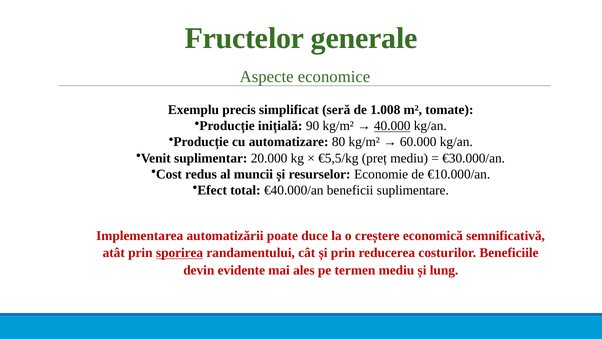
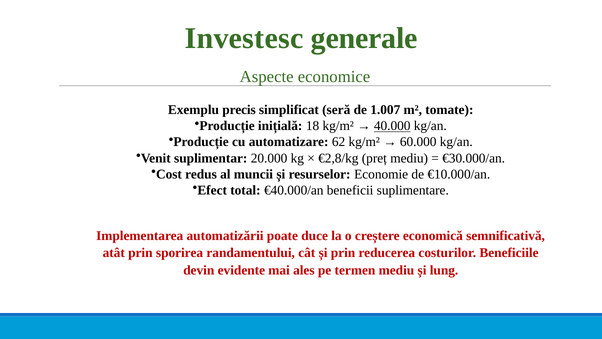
Fructelor: Fructelor -> Investesc (244, 38)
1.008: 1.008 -> 1.007 (385, 110)
90: 90 -> 18 (313, 126)
80: 80 -> 62 (339, 142)
€5,5/kg: €5,5/kg -> €2,8/kg (338, 158)
sporirea underline: present -> none (180, 253)
